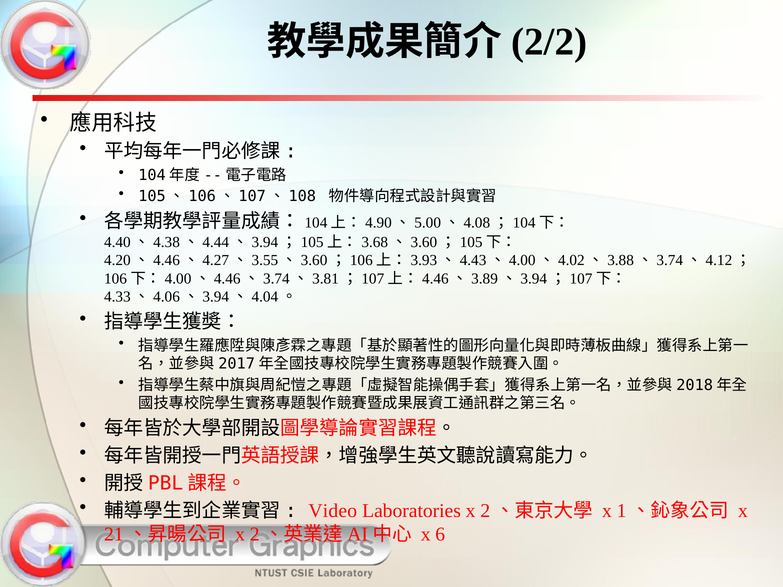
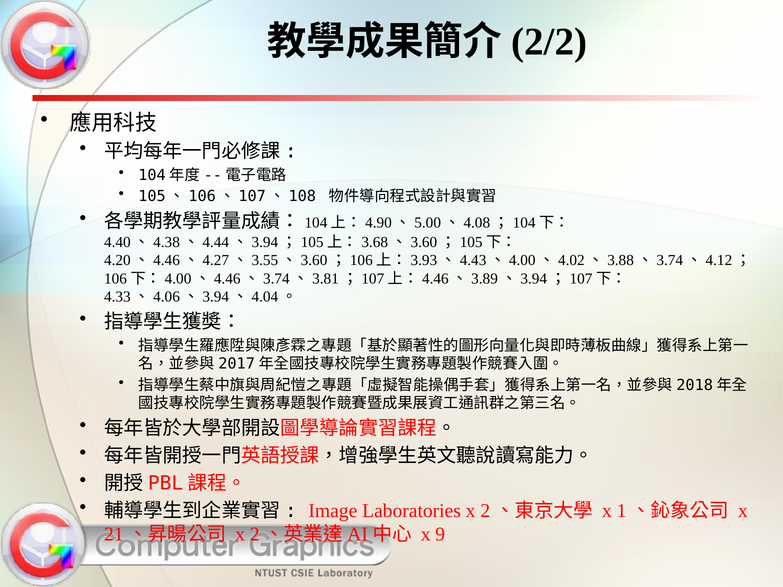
Video: Video -> Image (333, 511)
6: 6 -> 9 (440, 534)
